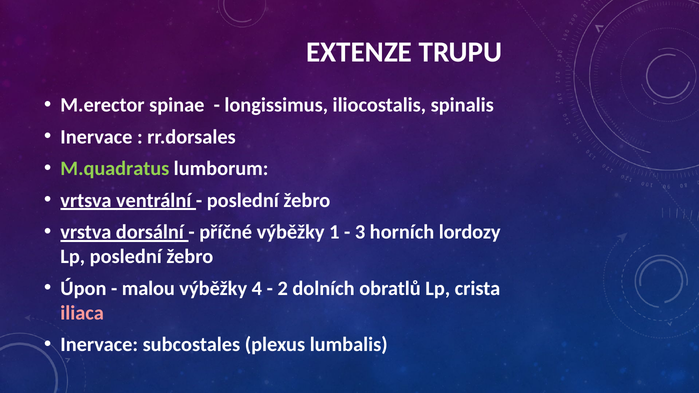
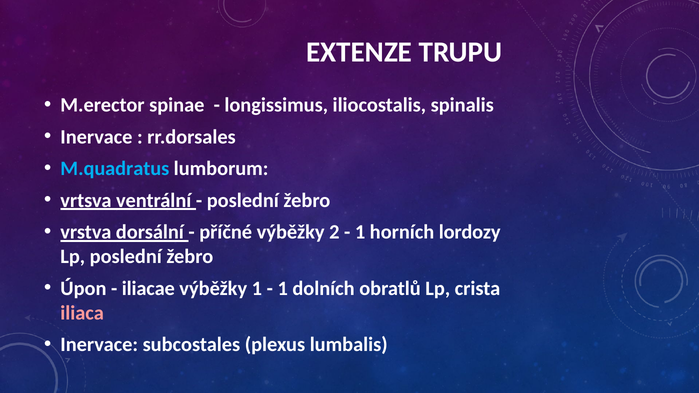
M.quadratus colour: light green -> light blue (115, 169)
1: 1 -> 2 (334, 232)
3: 3 -> 1 (360, 232)
malou: malou -> iliacae (148, 288)
výběžky 4: 4 -> 1 (257, 288)
2: 2 -> 1 (283, 288)
